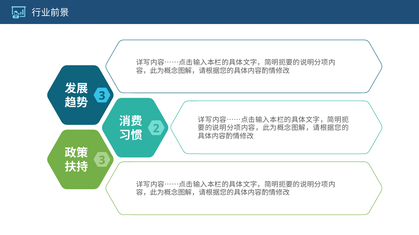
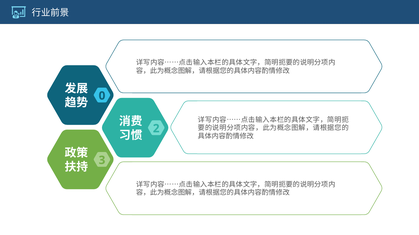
3: 3 -> 0 (102, 96)
